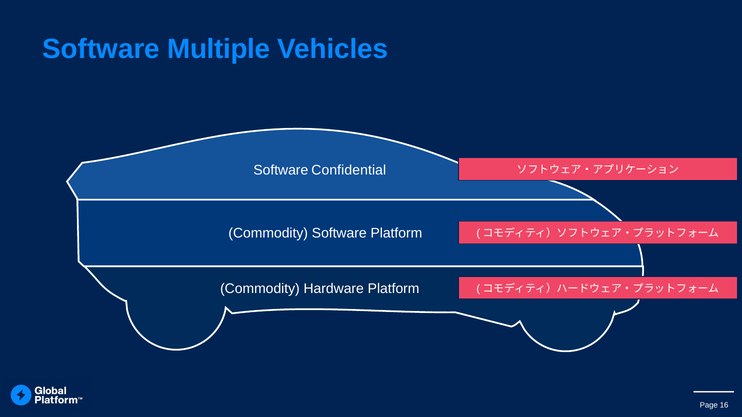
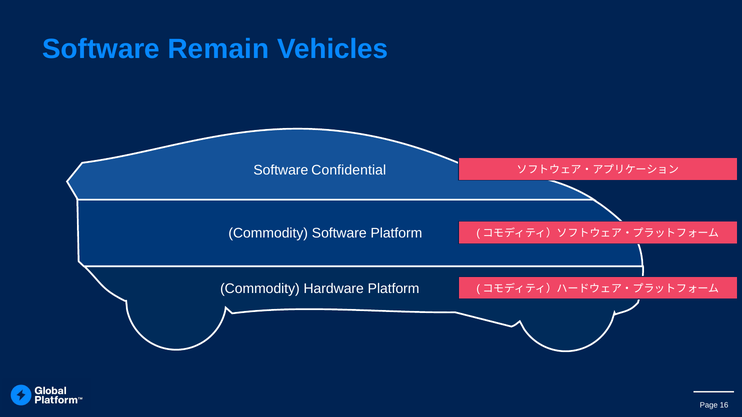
Multiple: Multiple -> Remain (218, 49)
